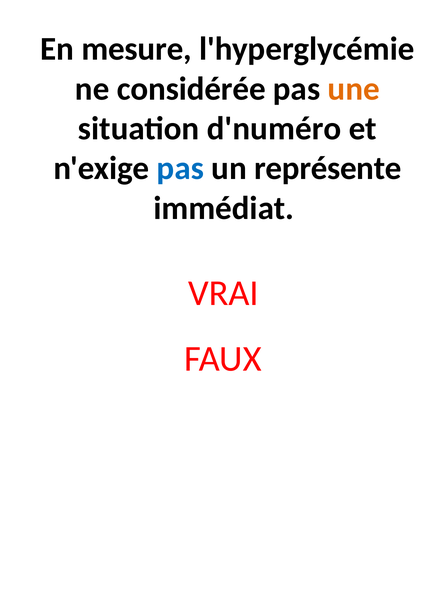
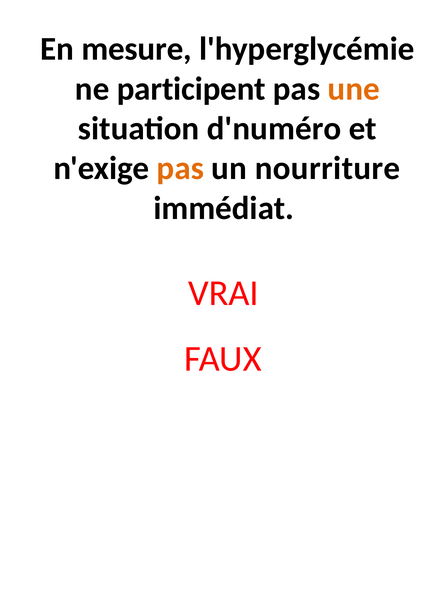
considérée: considérée -> participent (191, 89)
pas colour: blue -> orange (180, 168)
représente: représente -> nourriture (328, 168)
